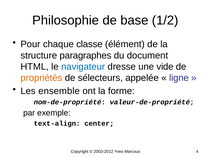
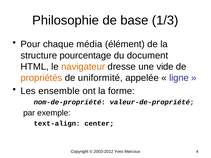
1/2: 1/2 -> 1/3 (165, 20)
classe: classe -> média (89, 44)
paragraphes: paragraphes -> pourcentage (85, 56)
navigateur colour: blue -> orange (83, 67)
sélecteurs: sélecteurs -> uniformité (100, 78)
